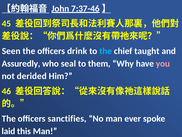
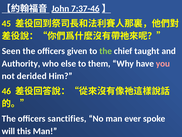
drink: drink -> given (77, 51)
the colour: light blue -> light green (106, 51)
Assuredly: Assuredly -> Authority (21, 63)
seal: seal -> else (68, 63)
laid: laid -> will (8, 131)
